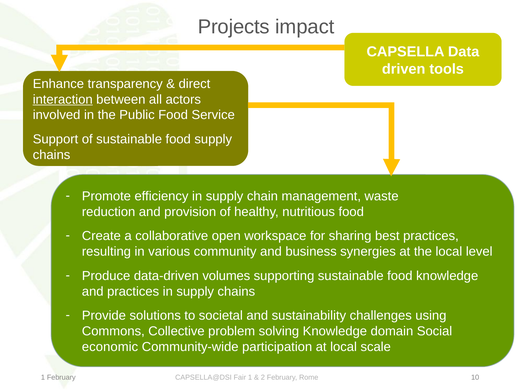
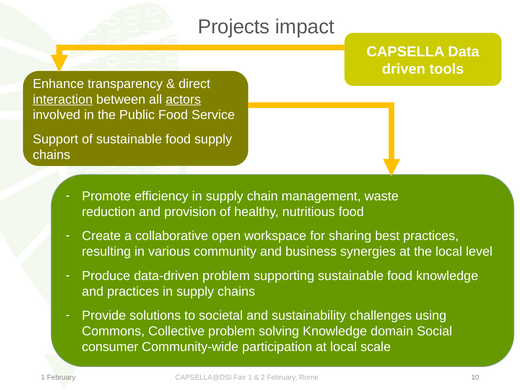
actors underline: none -> present (183, 99)
data-driven volumes: volumes -> problem (226, 276)
economic: economic -> consumer (110, 347)
